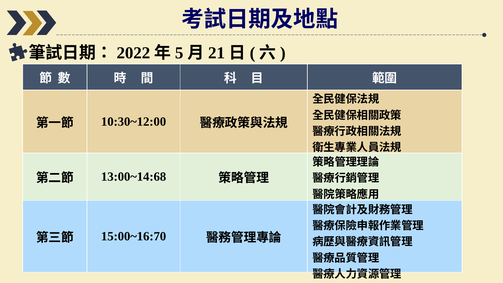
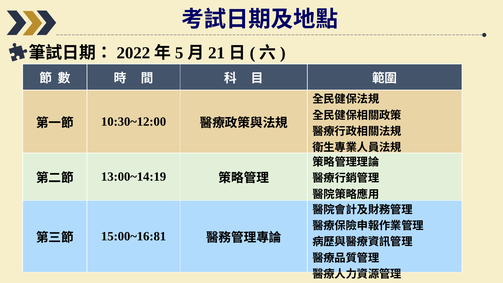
13:00~14:68: 13:00~14:68 -> 13:00~14:19 (134, 177)
15:00~16:70: 15:00~16:70 -> 15:00~16:81 (134, 236)
